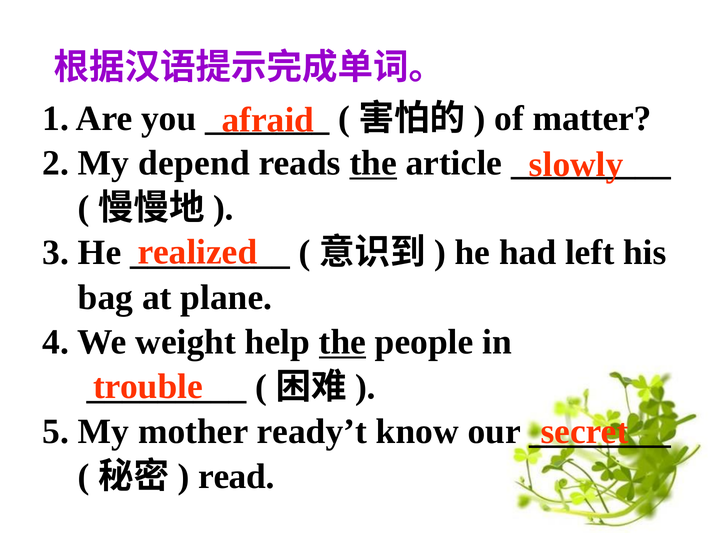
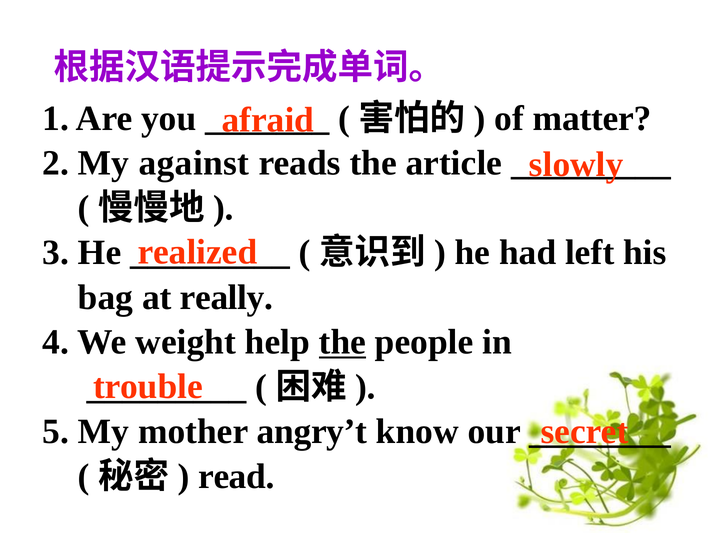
depend: depend -> against (194, 163)
the underline: present -> none (373, 163)
plane: plane -> really (226, 297)
ready’t: ready’t -> angry’t (312, 431)
